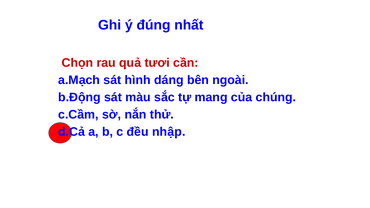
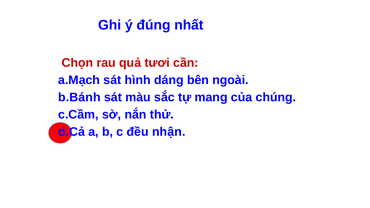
b.Động: b.Động -> b.Bánh (79, 97)
nhập: nhập -> nhận (169, 132)
